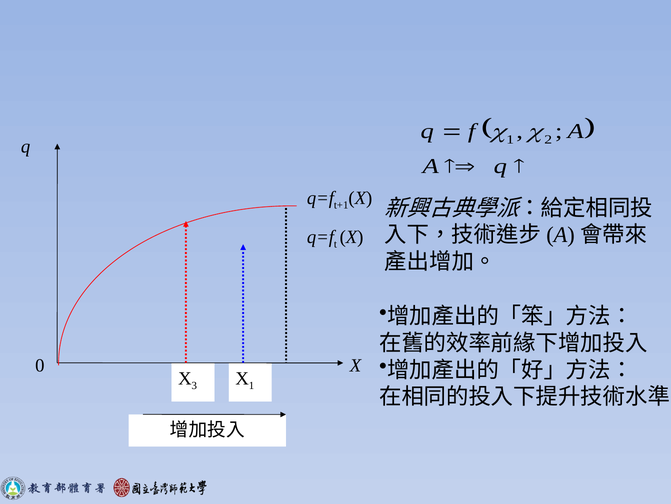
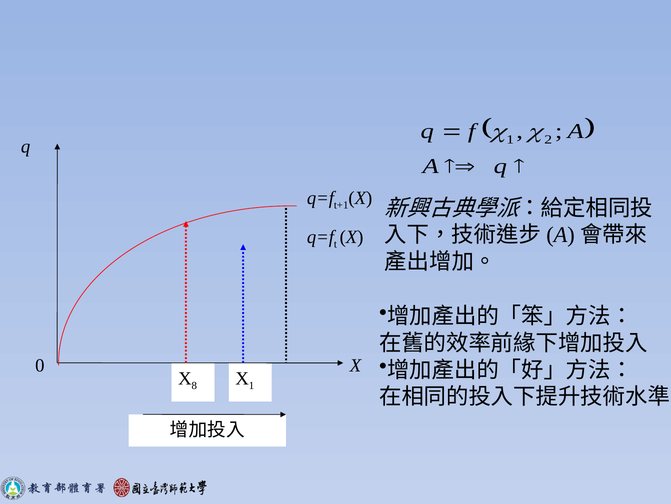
3: 3 -> 8 (194, 385)
